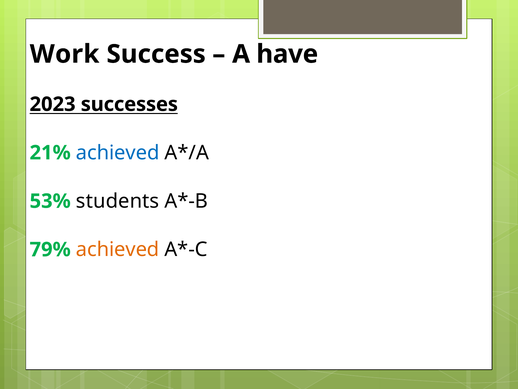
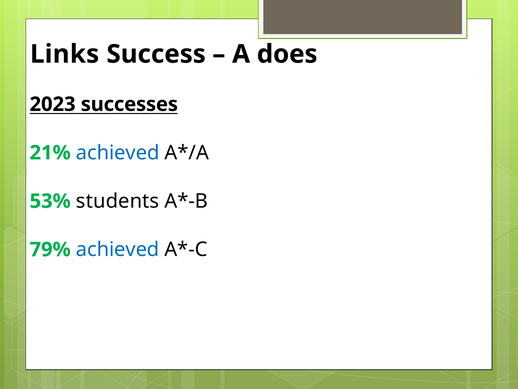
Work: Work -> Links (65, 54)
have: have -> does (287, 54)
achieved colour: orange -> blue (118, 249)
